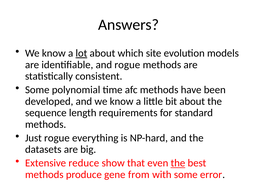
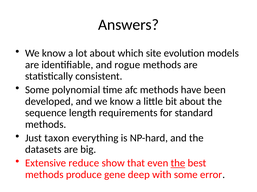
lot underline: present -> none (81, 53)
Just rogue: rogue -> taxon (57, 138)
from: from -> deep (139, 175)
